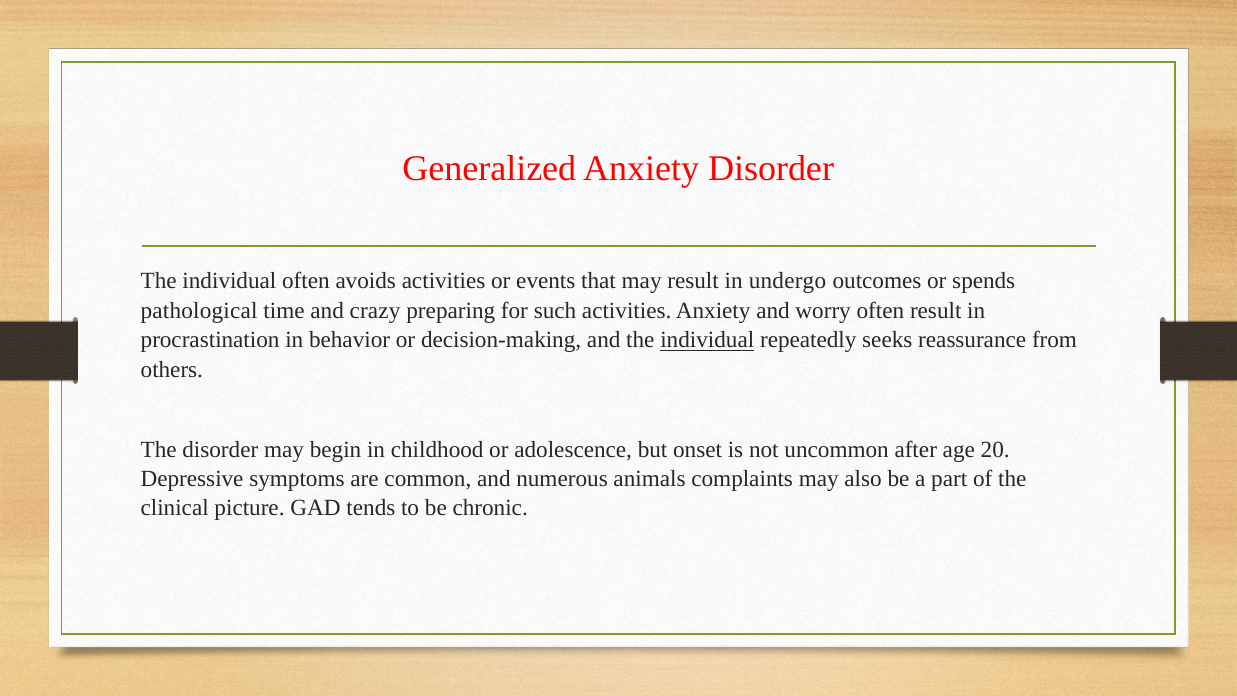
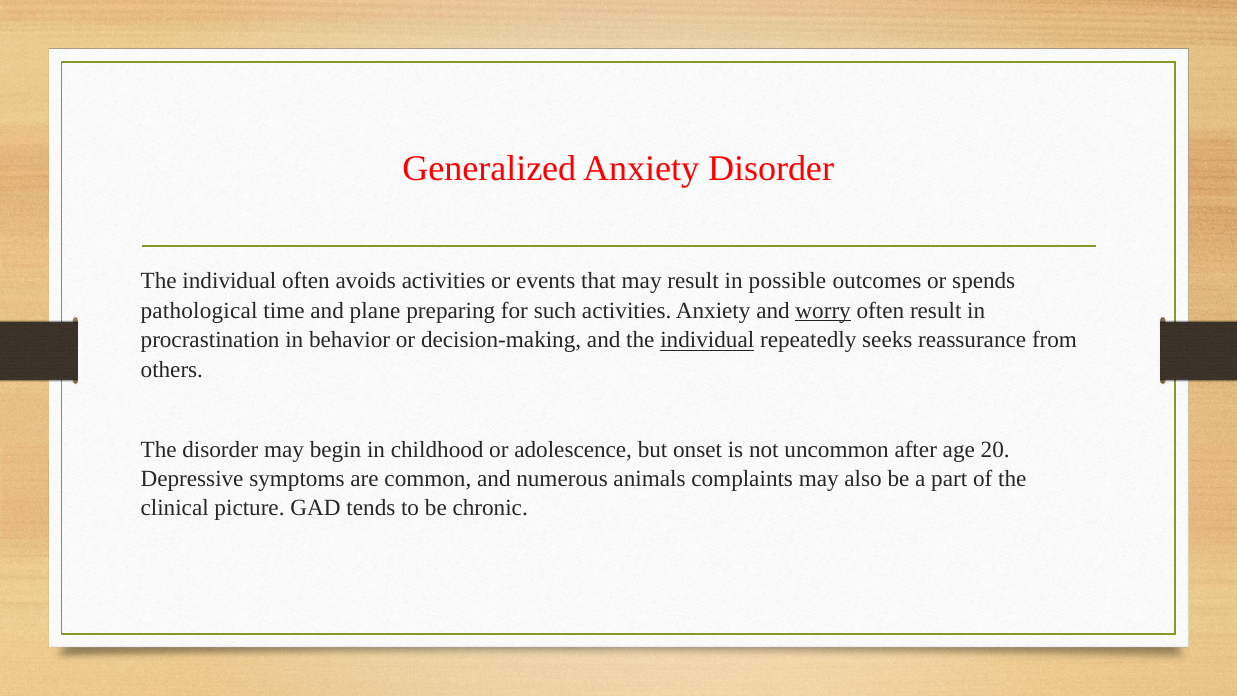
undergo: undergo -> possible (787, 281)
crazy: crazy -> plane (375, 311)
worry underline: none -> present (823, 311)
